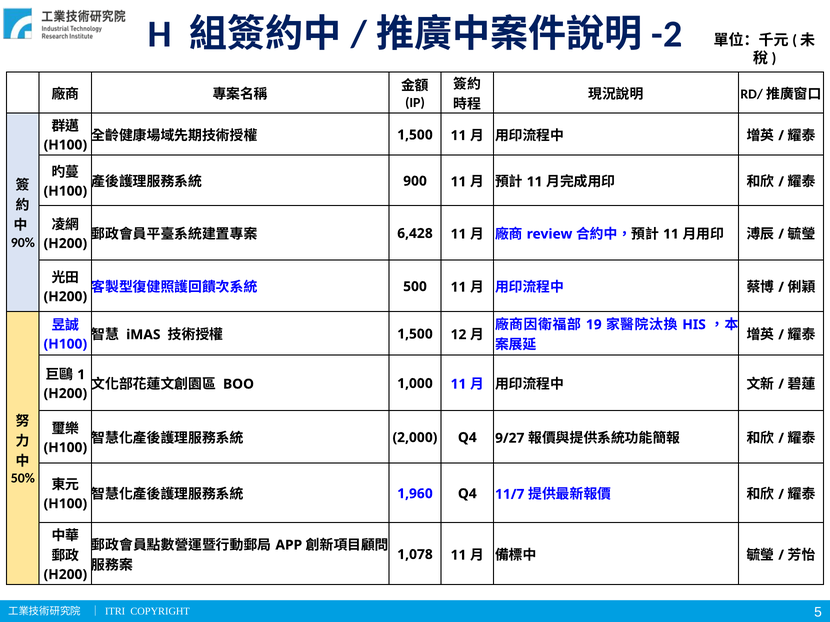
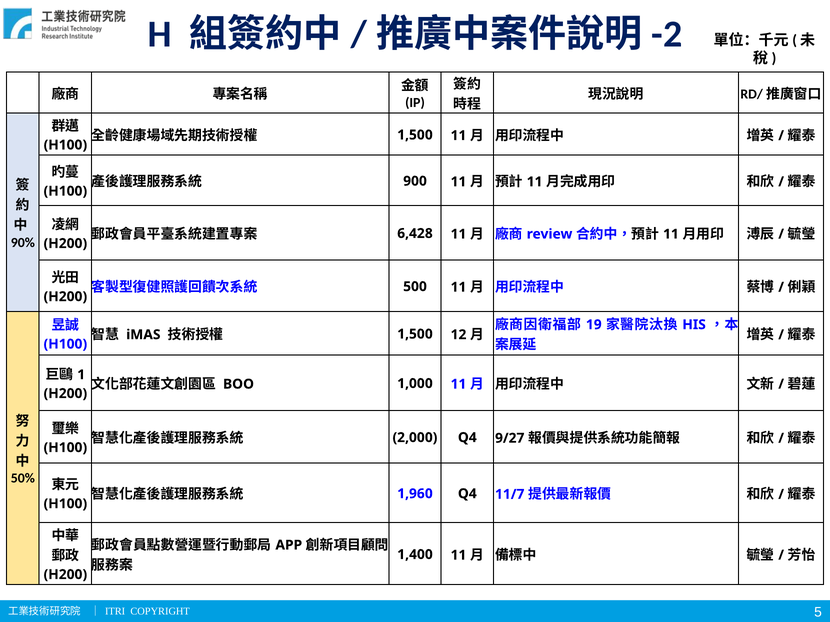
1,078: 1,078 -> 1,400 (415, 555)
